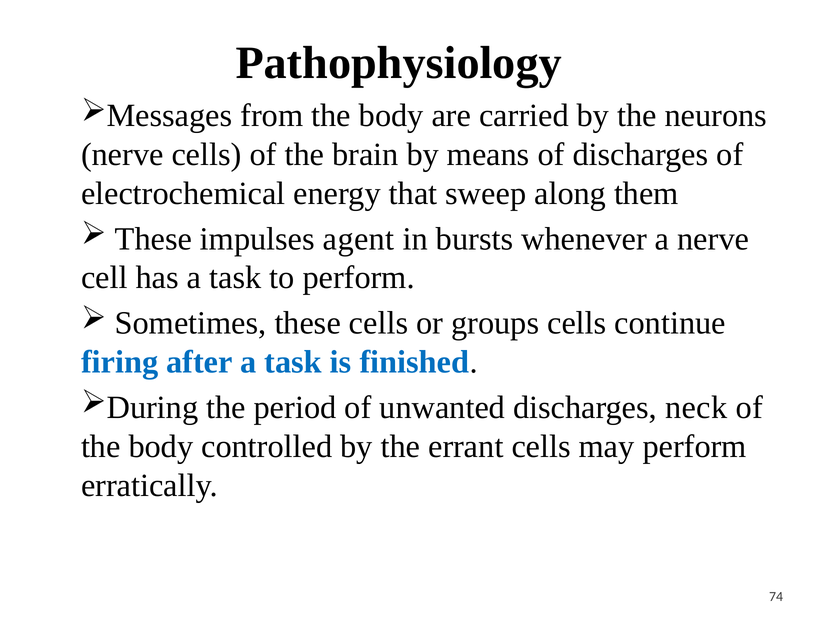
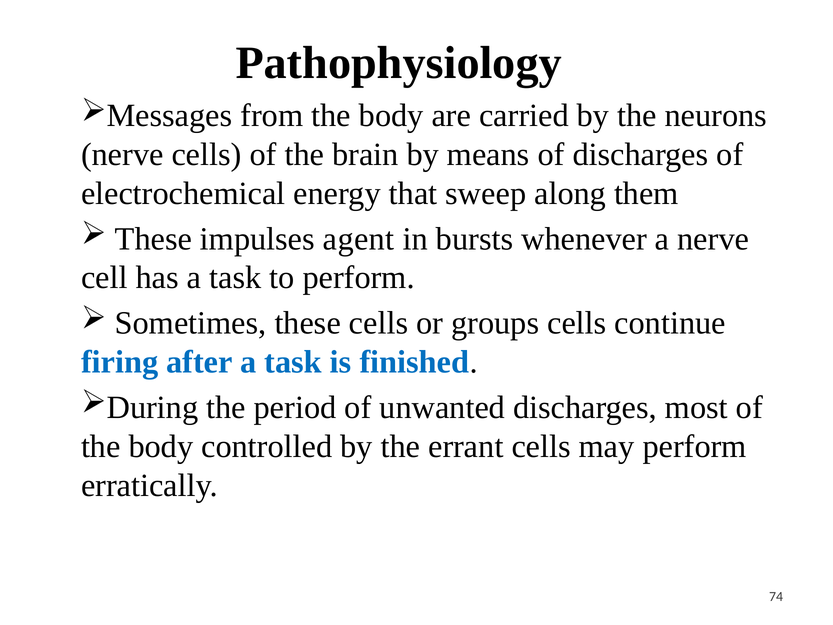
neck: neck -> most (696, 407)
